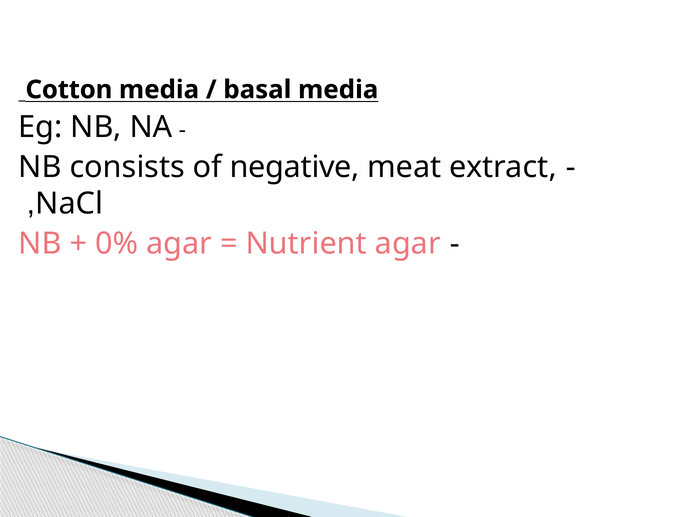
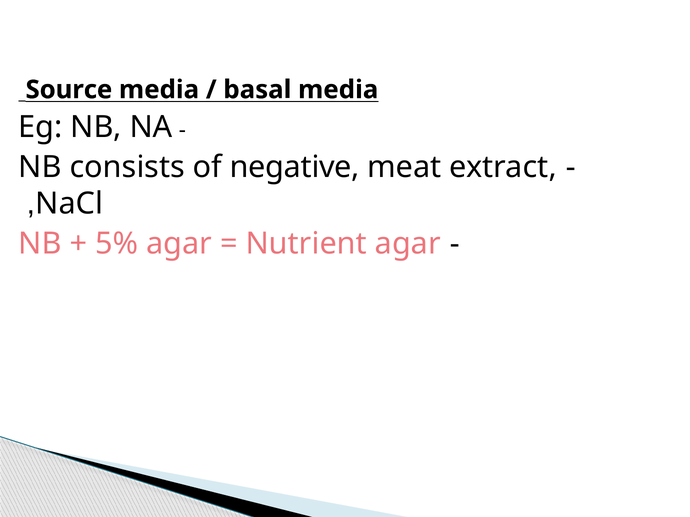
Cotton: Cotton -> Source (69, 90)
0%: 0% -> 5% (117, 244)
